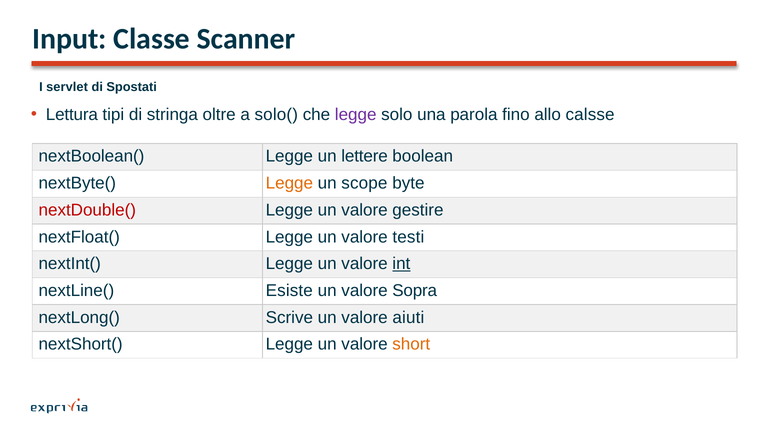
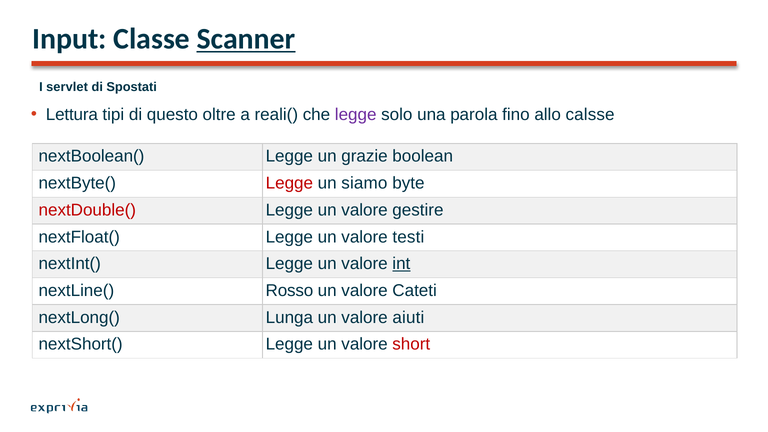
Scanner underline: none -> present (246, 39)
stringa: stringa -> questo (172, 114)
solo(: solo( -> reali( (276, 114)
lettere: lettere -> grazie (364, 156)
Legge colour: orange -> red (289, 183)
scope: scope -> siamo (364, 183)
Esiste: Esiste -> Rosso (289, 291)
Sopra: Sopra -> Cateti (415, 291)
Scrive: Scrive -> Lunga (289, 317)
short colour: orange -> red (411, 344)
